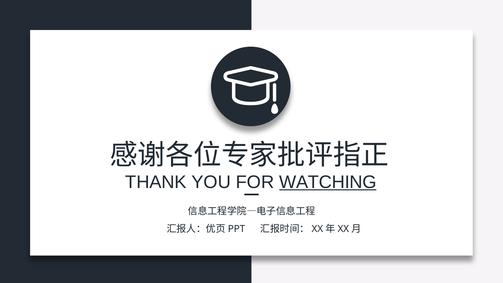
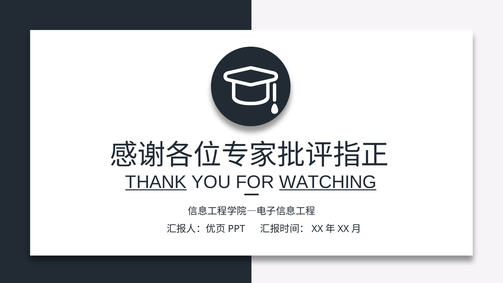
THANK underline: none -> present (156, 182)
